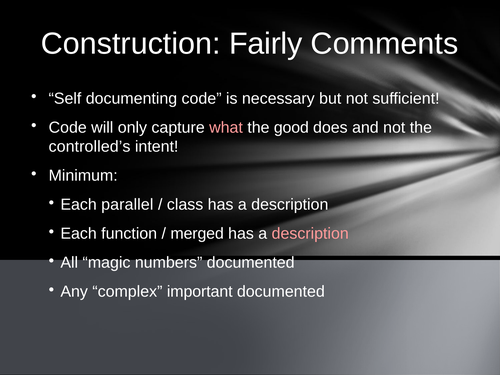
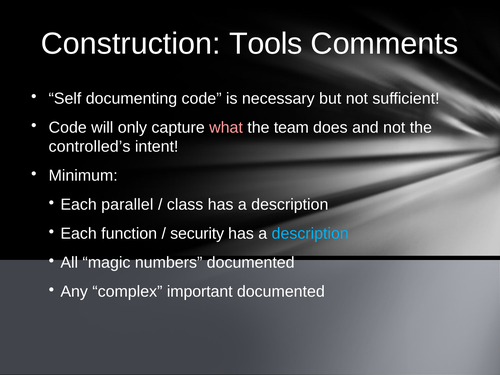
Fairly: Fairly -> Tools (266, 44)
good: good -> team (291, 127)
merged: merged -> security (197, 234)
description colour: pink -> light blue (310, 234)
